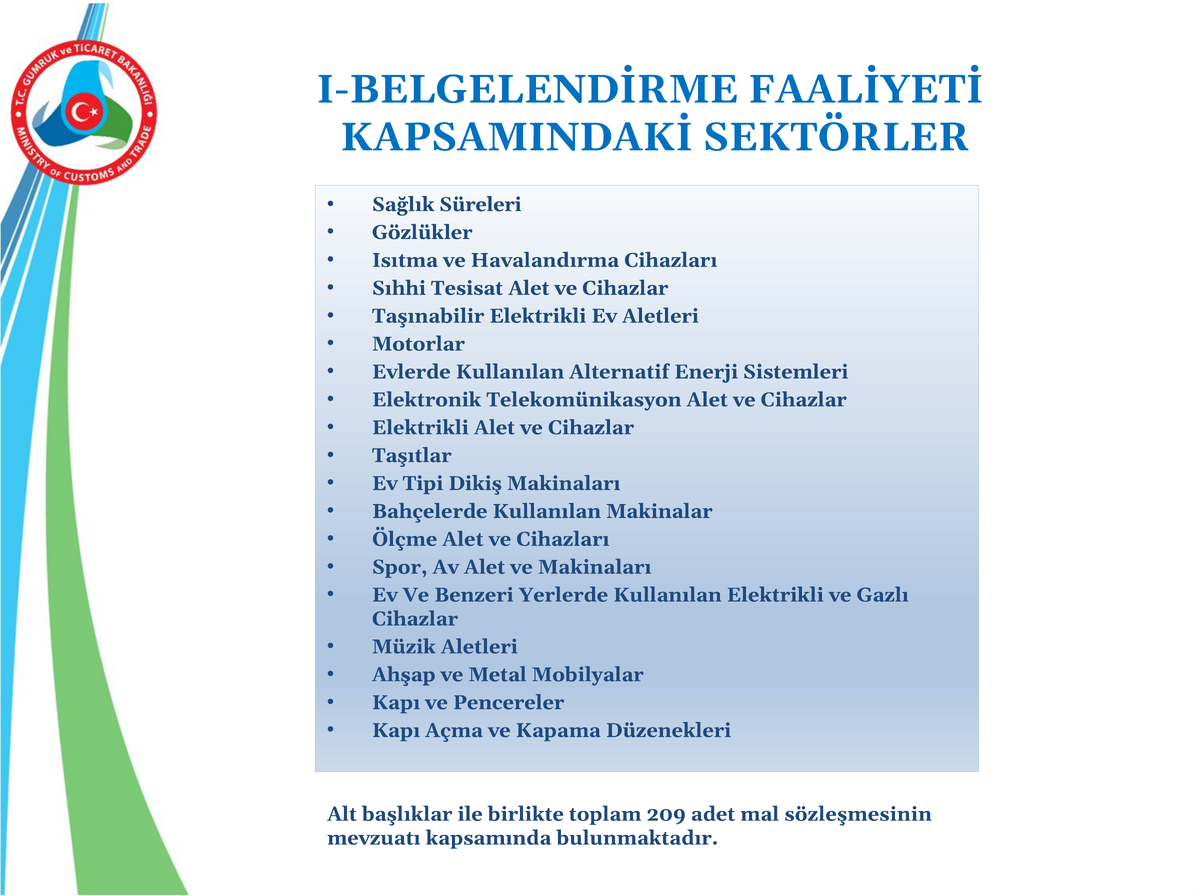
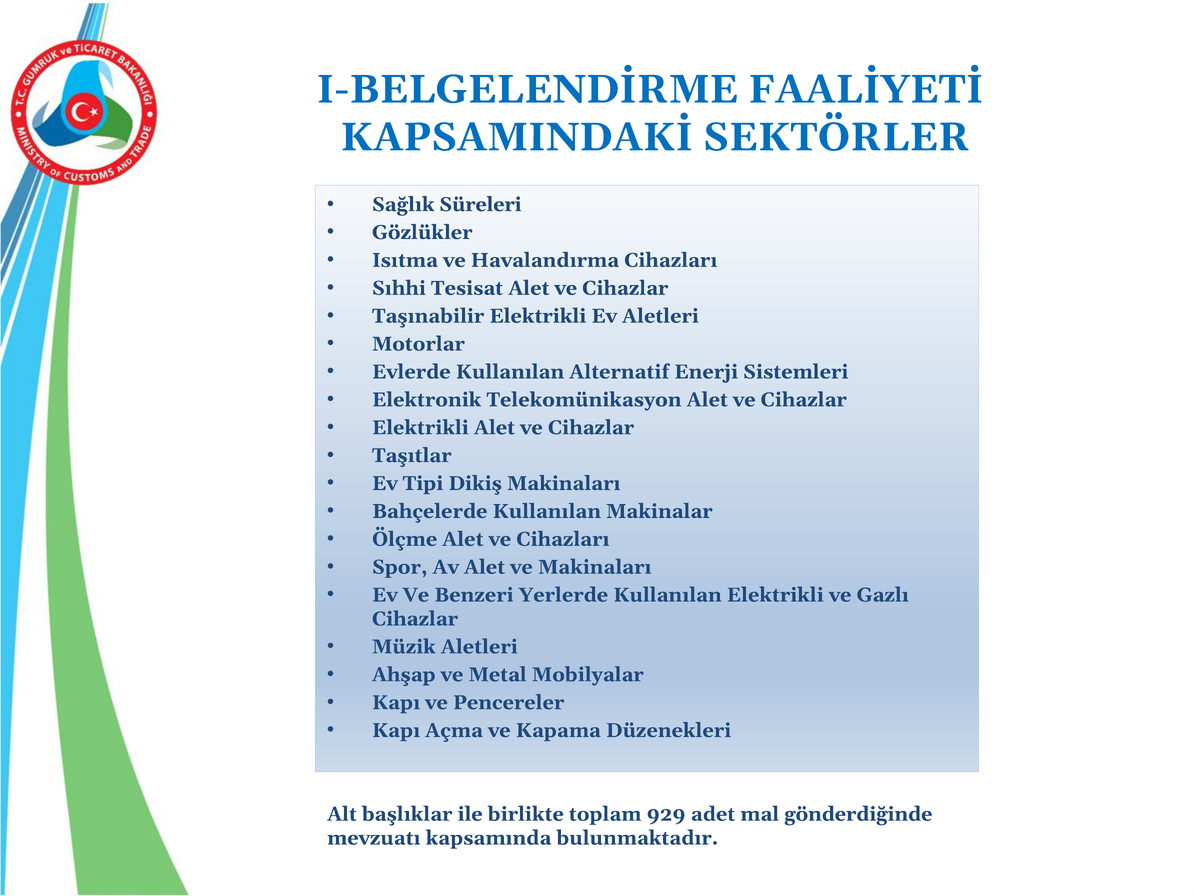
209: 209 -> 929 (666, 814)
sözleşmesinin: sözleşmesinin -> gönderdiğinde (858, 814)
